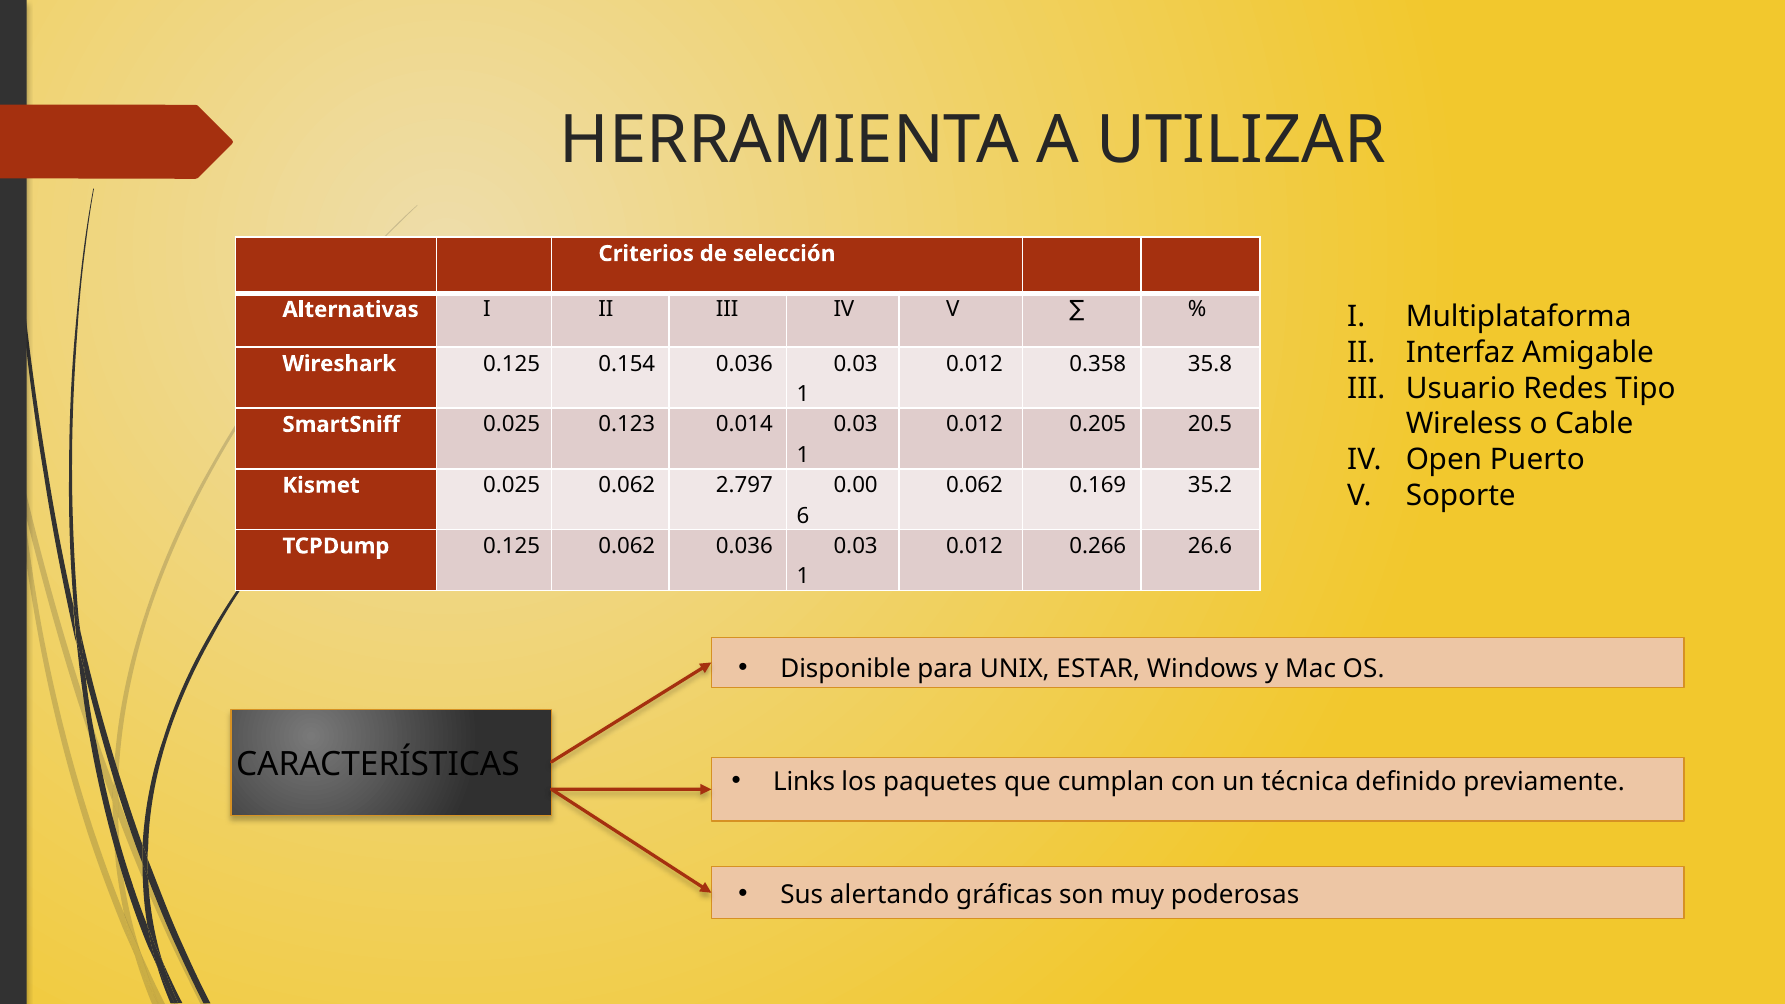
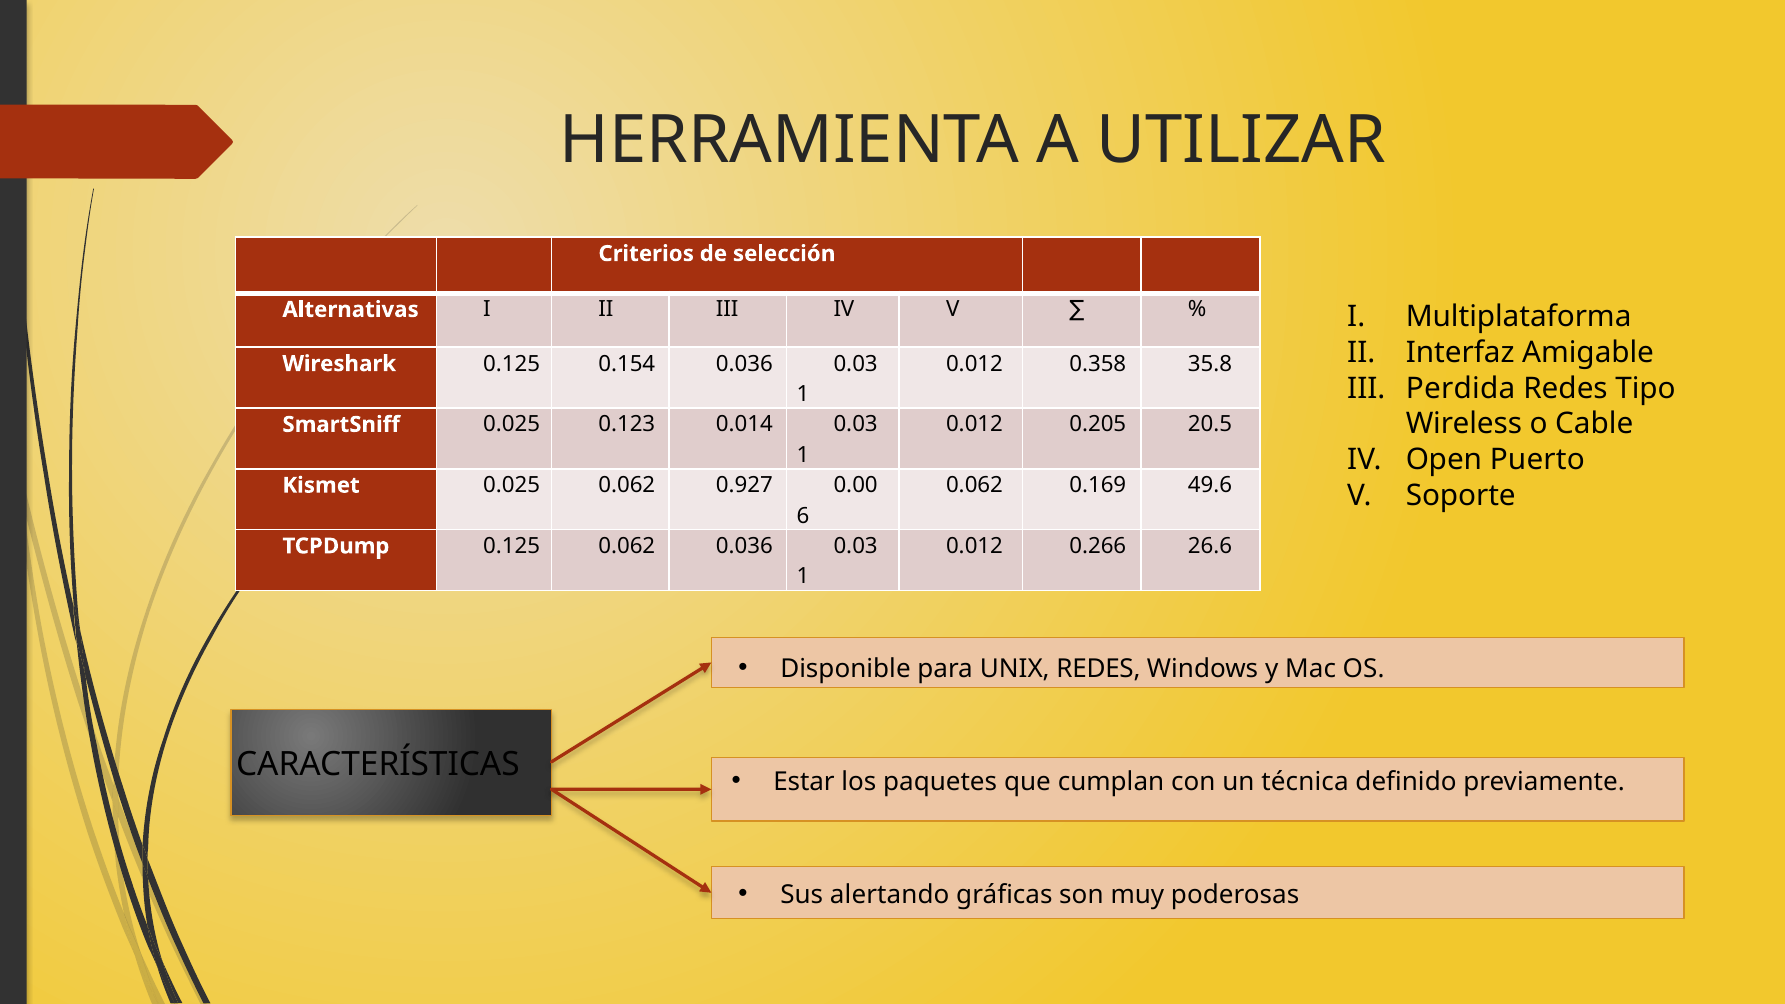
Usuario: Usuario -> Perdida (1461, 388)
35.2: 35.2 -> 49.6 (1210, 485)
2.797: 2.797 -> 0.927 (744, 485)
UNIX ESTAR: ESTAR -> REDES (1098, 669)
Links: Links -> Estar (804, 782)
